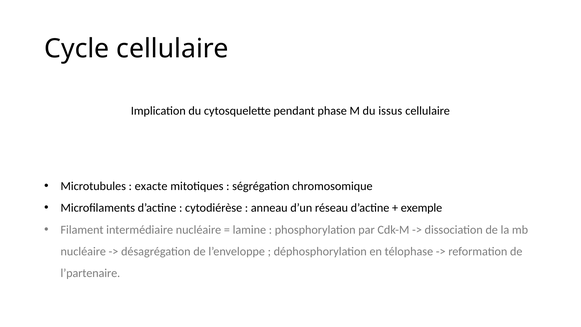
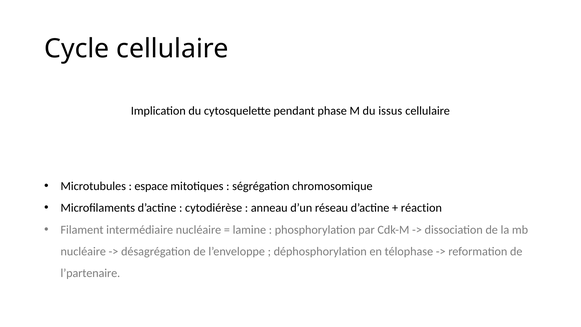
exacte: exacte -> espace (151, 186)
exemple: exemple -> réaction (421, 208)
